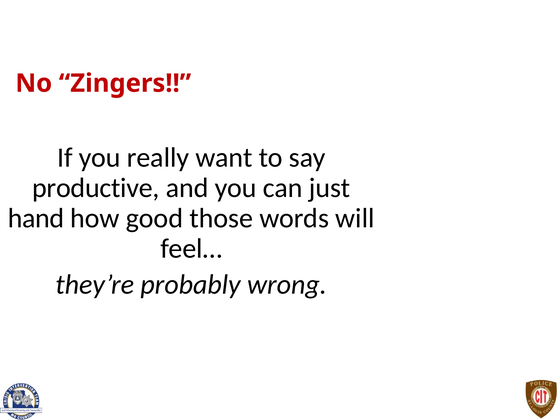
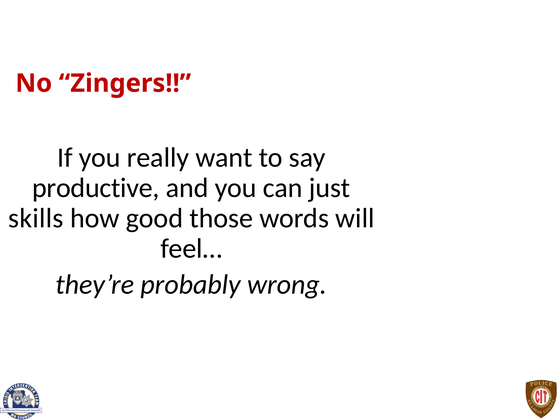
hand: hand -> skills (36, 218)
